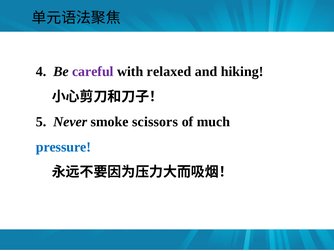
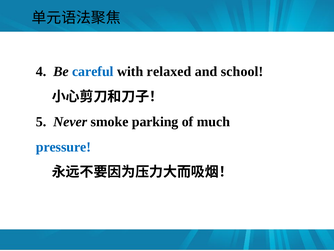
careful colour: purple -> blue (93, 71)
hiking: hiking -> school (242, 71)
scissors: scissors -> parking (155, 122)
